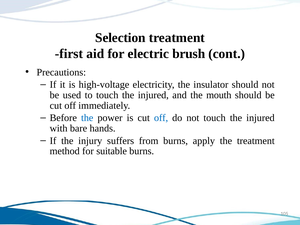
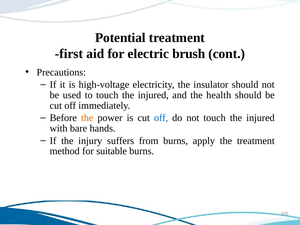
Selection: Selection -> Potential (120, 38)
mouth: mouth -> health (219, 95)
the colour: blue -> orange (87, 118)
